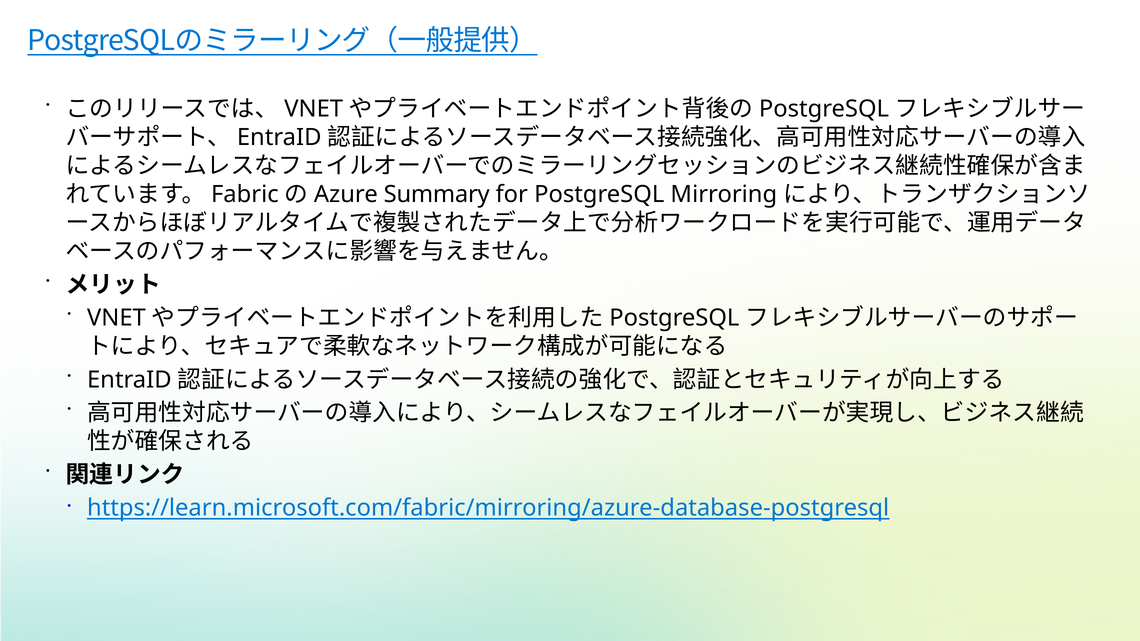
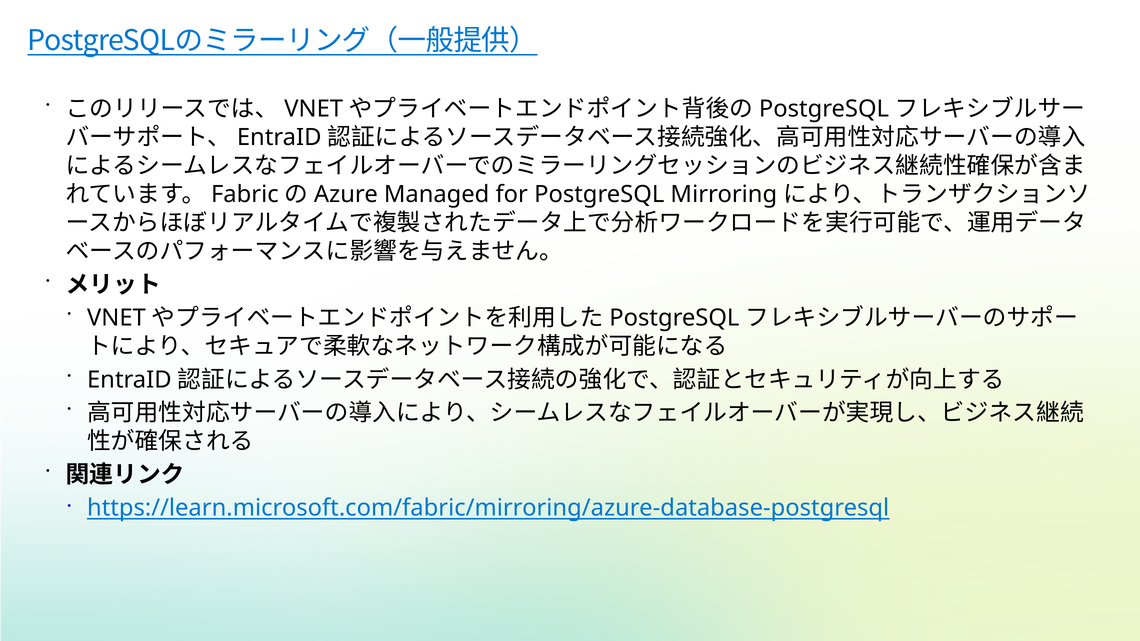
Summary: Summary -> Managed (437, 195)
